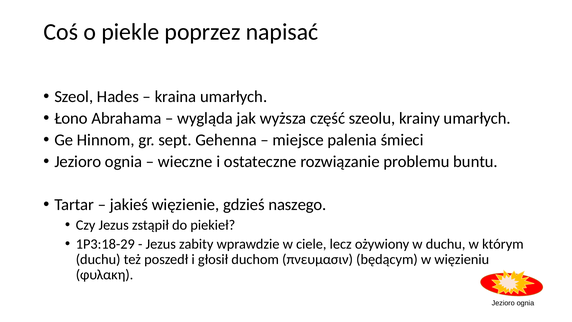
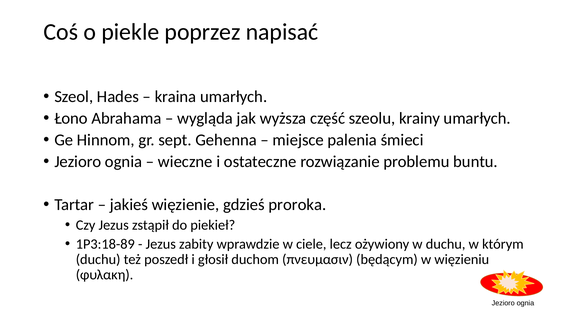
naszego: naszego -> proroka (297, 204)
1P3:18-29: 1P3:18-29 -> 1P3:18-89 (105, 244)
